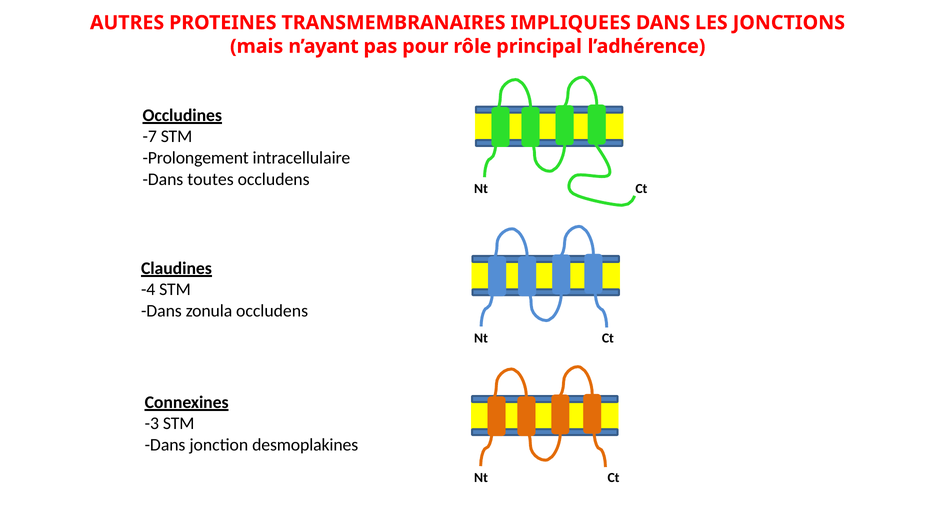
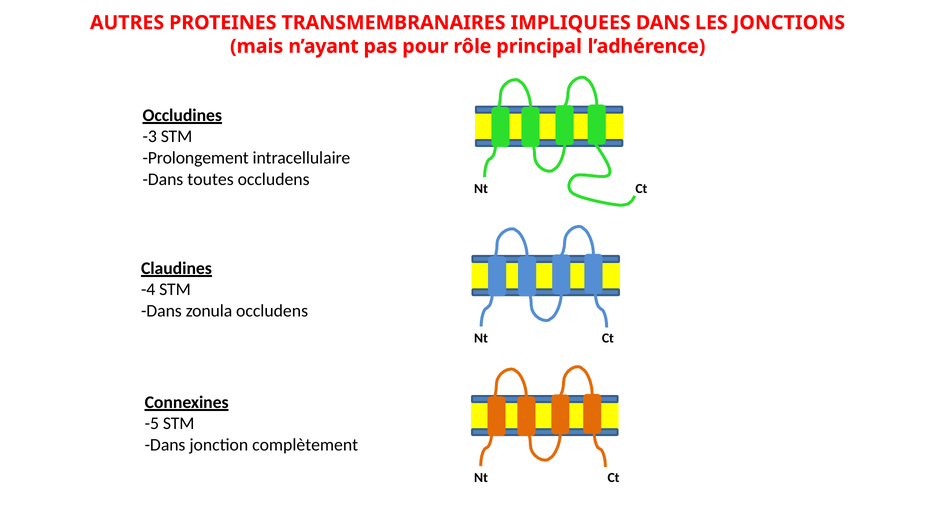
-7: -7 -> -3 (150, 137)
-3: -3 -> -5 (152, 423)
desmoplakines: desmoplakines -> complètement (305, 444)
